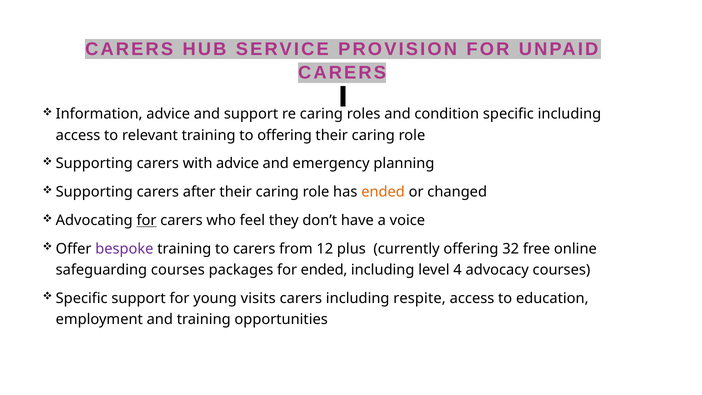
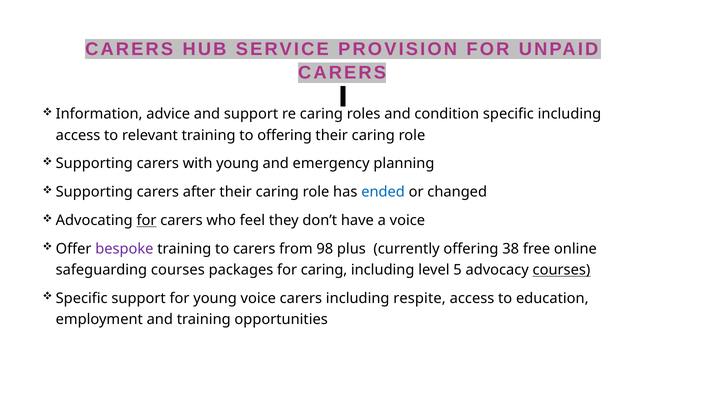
with advice: advice -> young (238, 164)
ended colour: orange -> blue (383, 192)
12: 12 -> 98 (325, 249)
32: 32 -> 38 (511, 249)
for ended: ended -> caring (324, 270)
4: 4 -> 5 (457, 270)
courses underline: none -> present (561, 270)
young visits: visits -> voice (258, 298)
